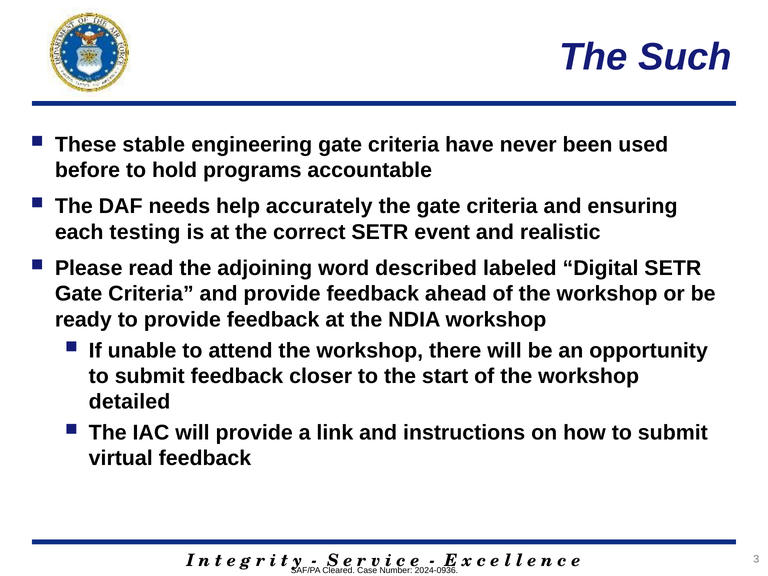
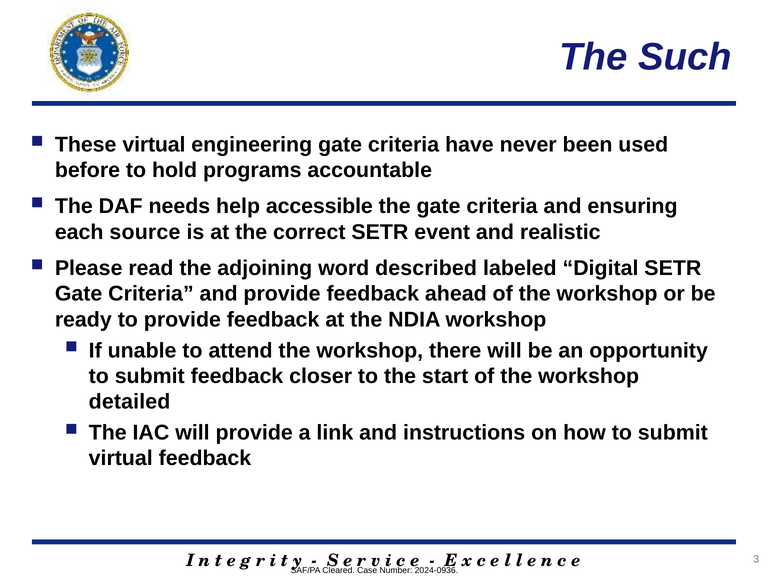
These stable: stable -> virtual (154, 145)
accurately: accurately -> accessible (319, 206)
testing: testing -> source (145, 232)
